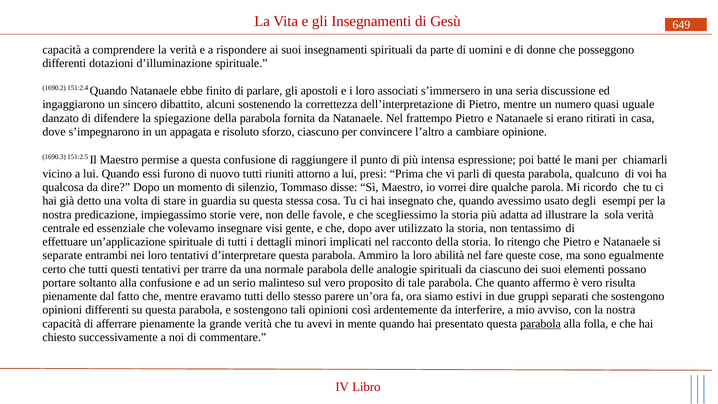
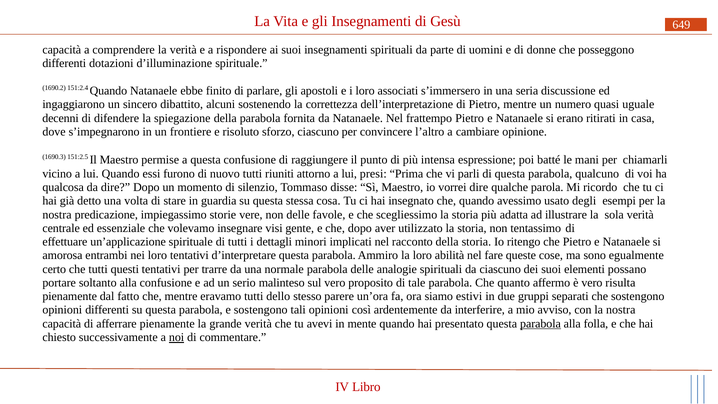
danzato: danzato -> decenni (61, 118)
appagata: appagata -> frontiere (191, 132)
separate: separate -> amorosa (62, 256)
noi underline: none -> present (177, 338)
